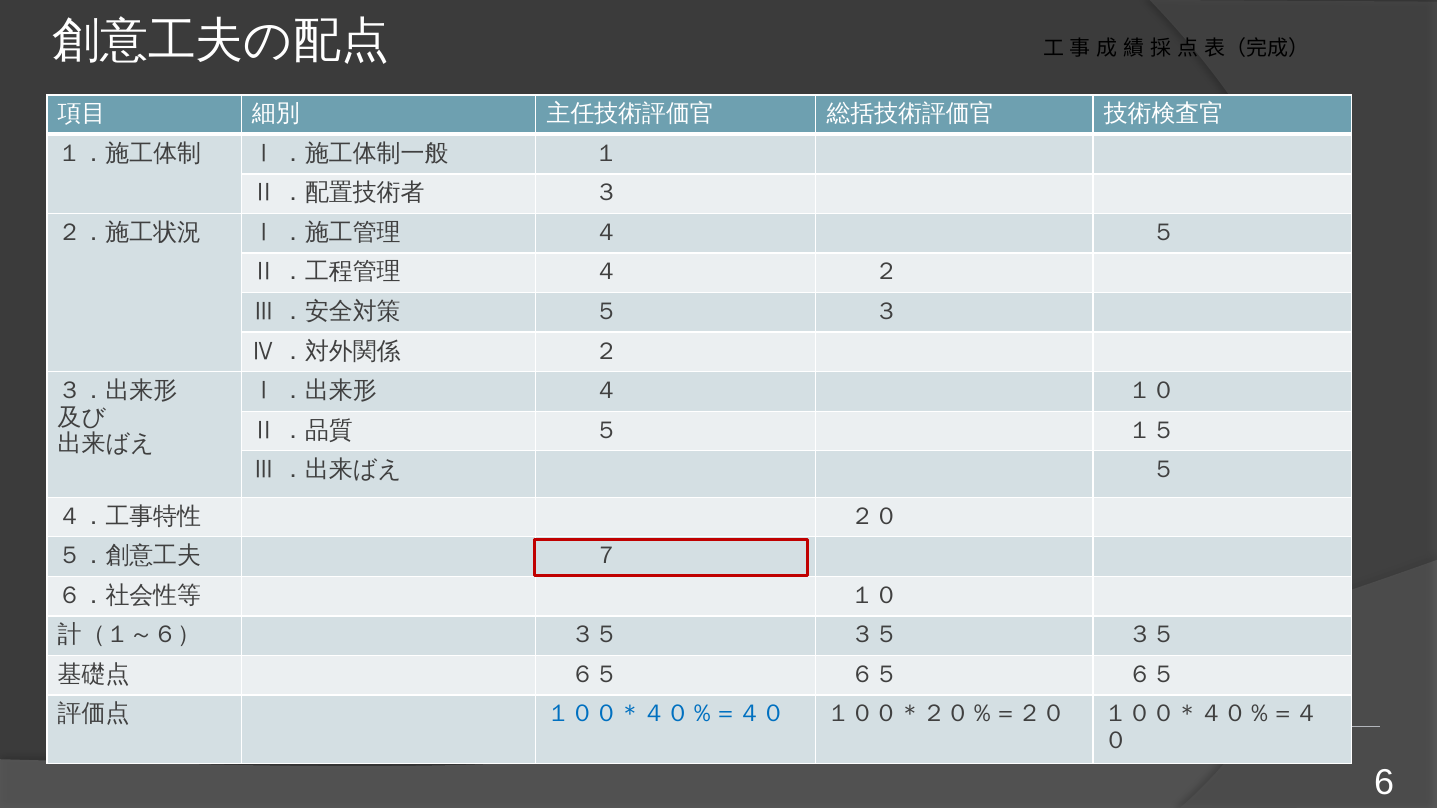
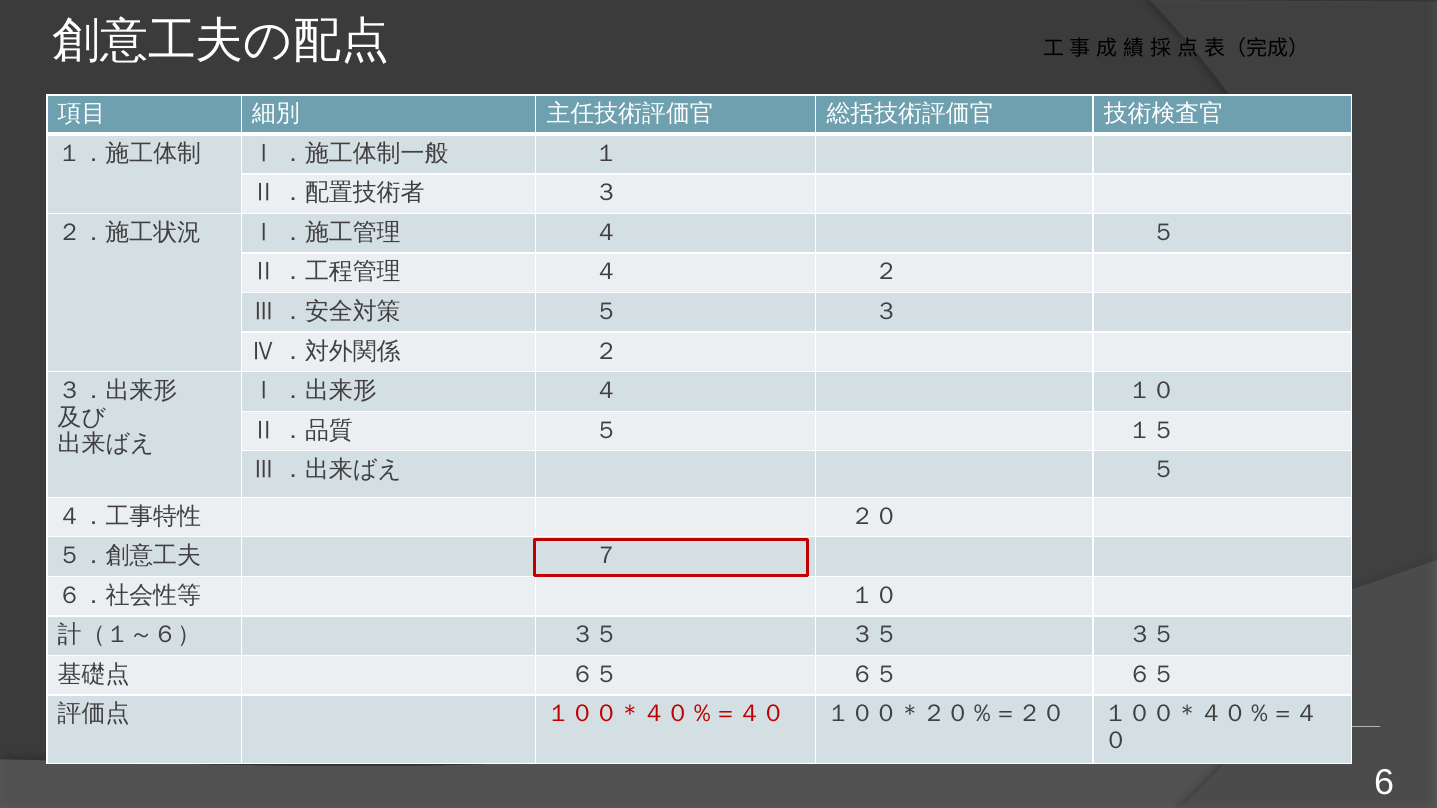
１００＊４０％＝４０ colour: blue -> red (666, 714)
